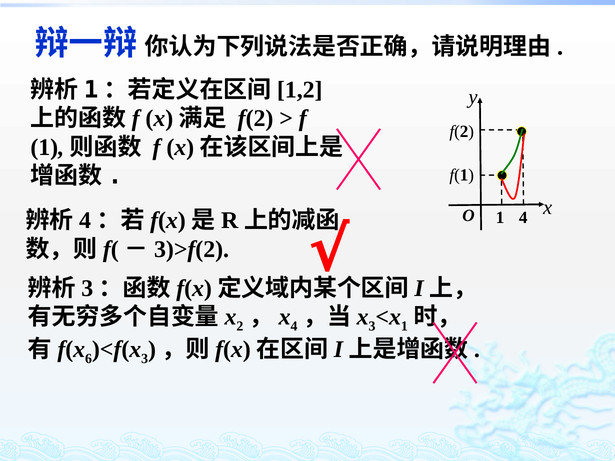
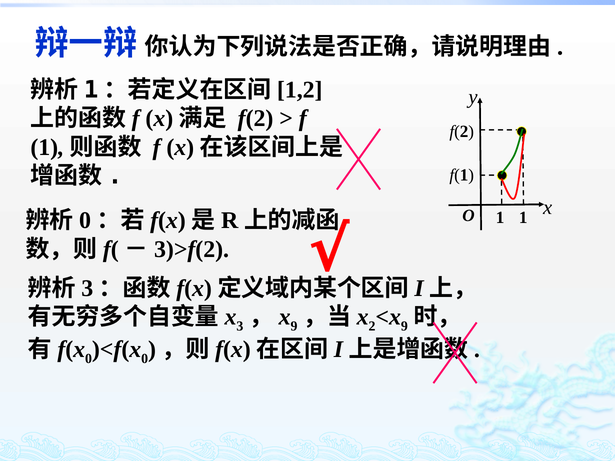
1 4: 4 -> 1 (523, 218)
4: 4 -> 0 (85, 221)
x 2: 2 -> 3 (240, 326)
x 4: 4 -> 9 (294, 326)
x 3: 3 -> 2 (372, 326)
1: 1 -> 9 (404, 326)
6: 6 -> 0 (89, 359)
3: 3 -> 0 (145, 359)
